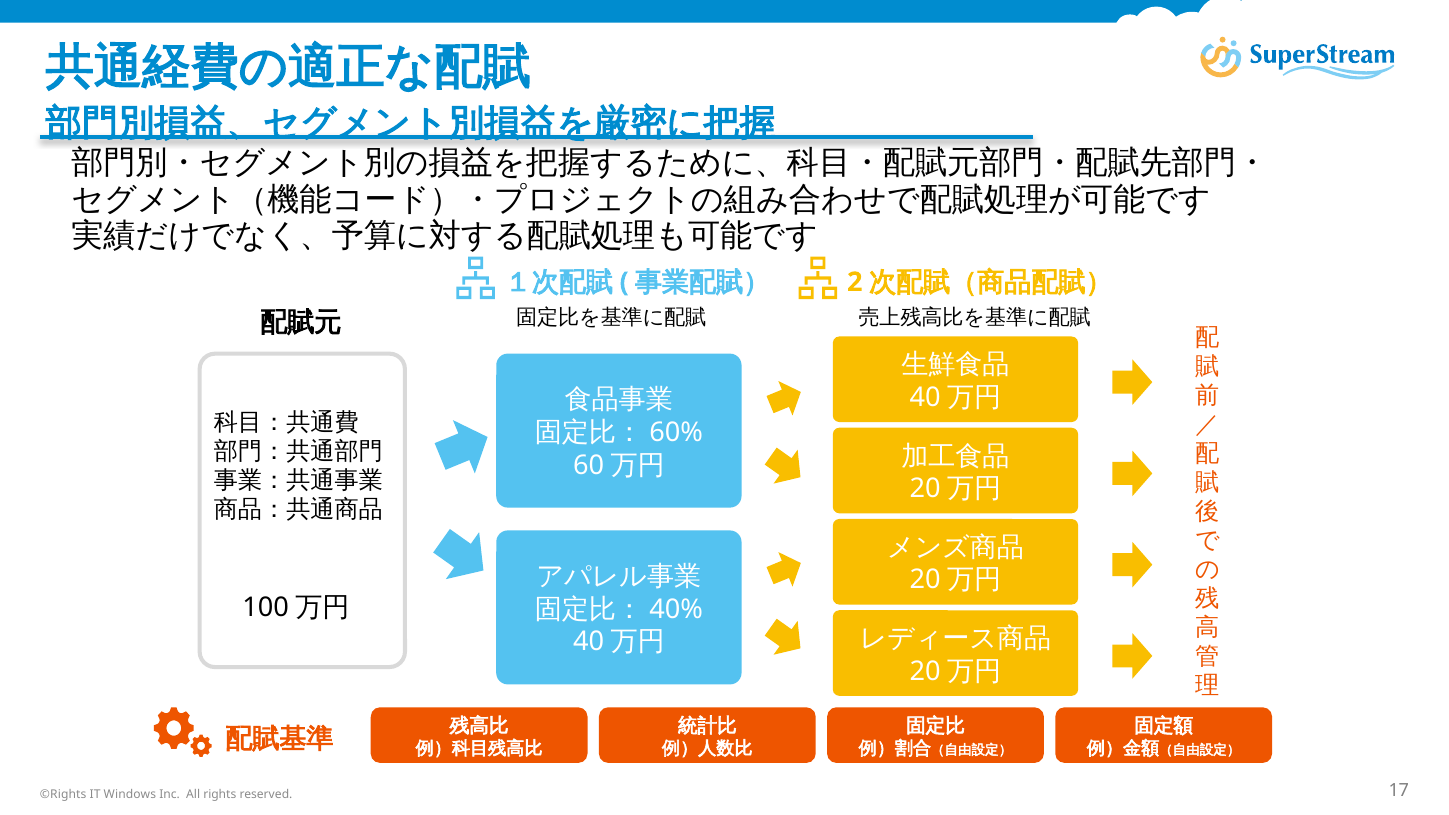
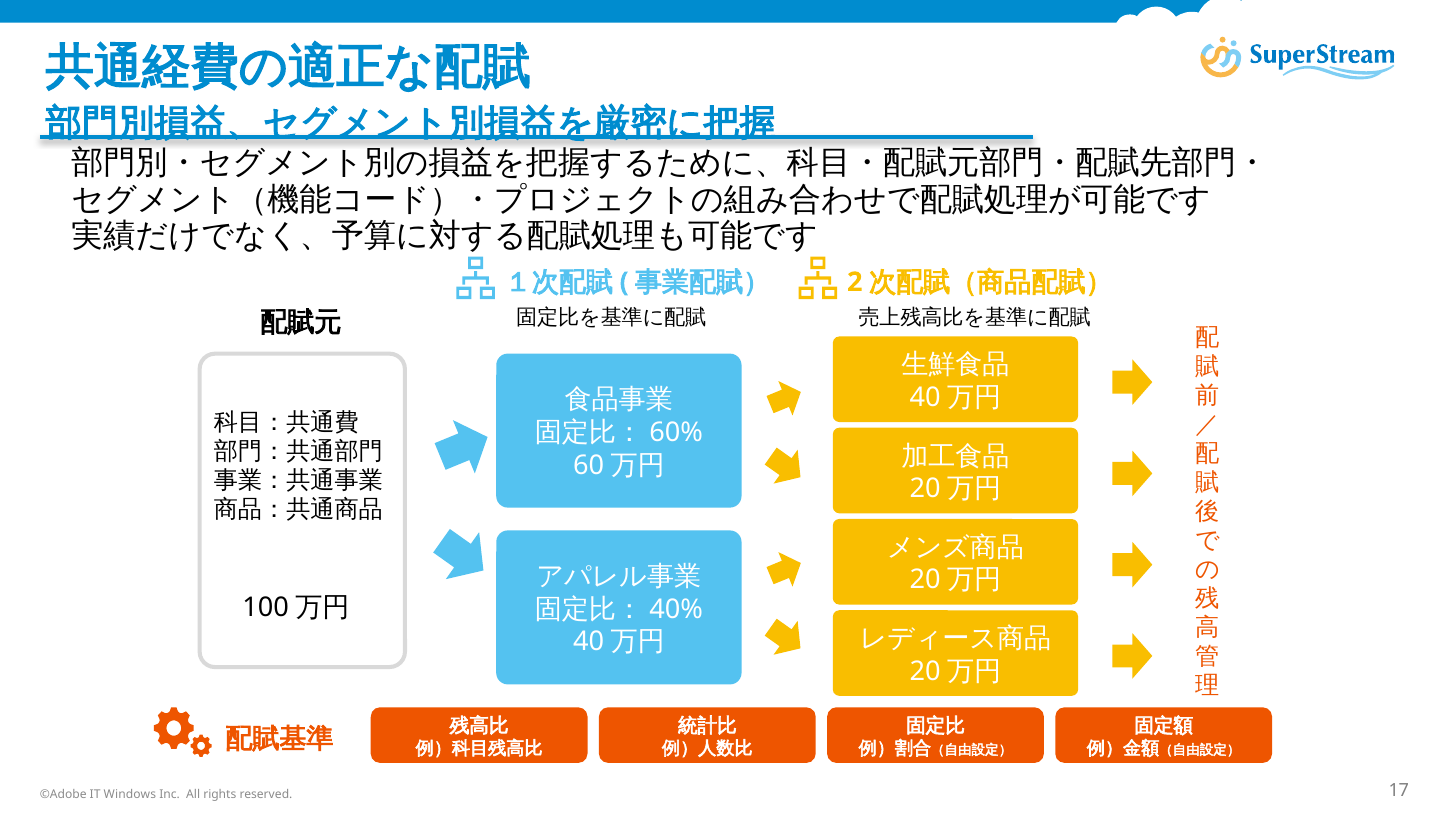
©Rights: ©Rights -> ©Adobe (63, 795)
